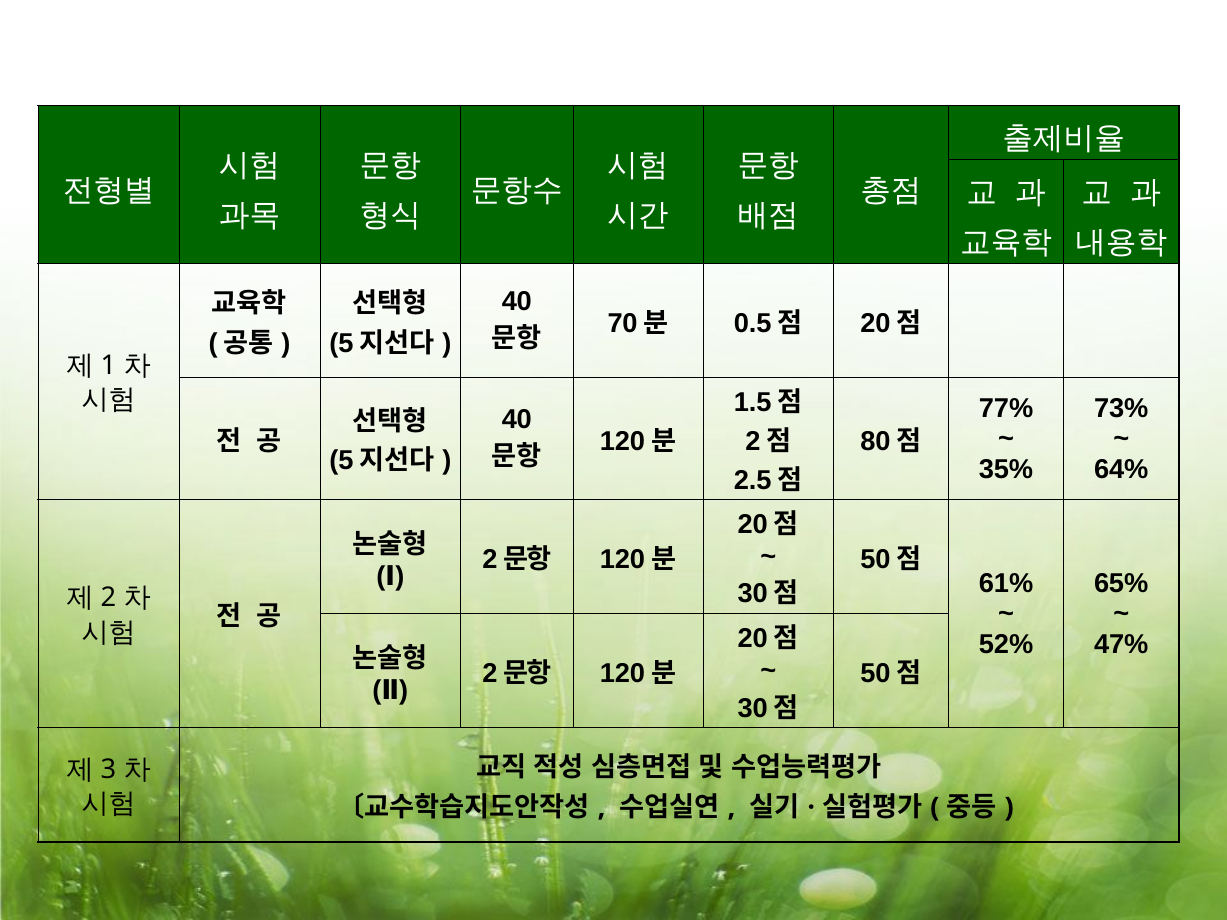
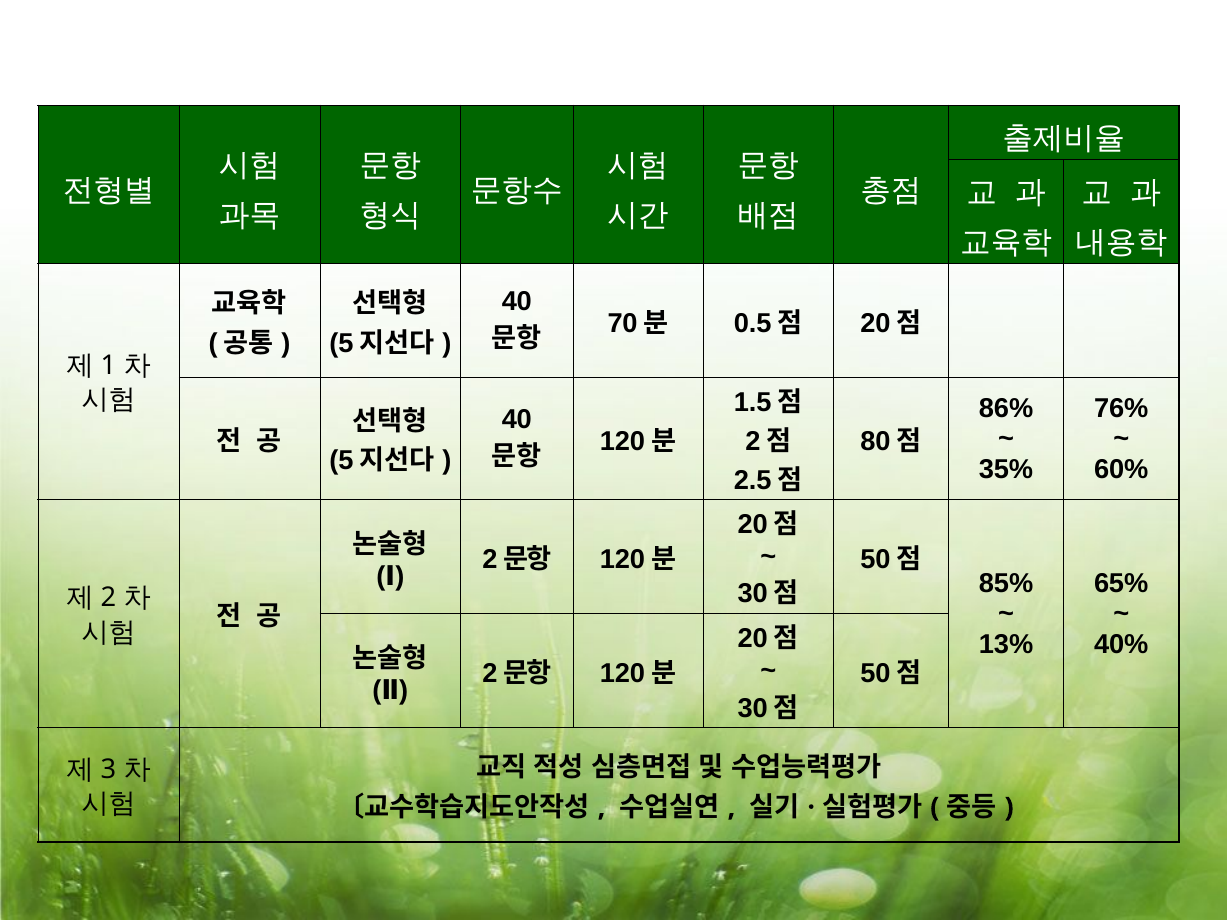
77%: 77% -> 86% (1006, 409)
73%: 73% -> 76% (1121, 409)
64%: 64% -> 60% (1121, 469)
61%: 61% -> 85% (1006, 584)
52%: 52% -> 13% (1006, 644)
47%: 47% -> 40% (1121, 644)
